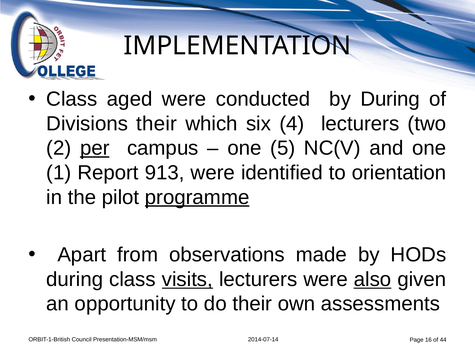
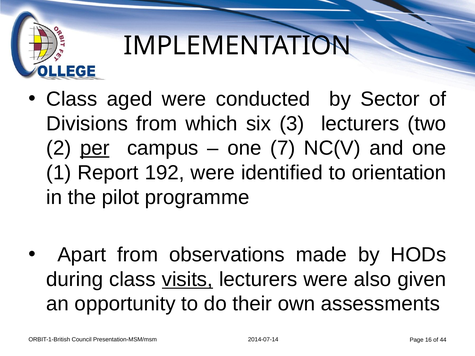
by During: During -> Sector (390, 99)
Divisions their: their -> from (157, 124)
4: 4 -> 3 (292, 124)
5: 5 -> 7 (283, 148)
913: 913 -> 192 (165, 173)
programme underline: present -> none (197, 197)
also underline: present -> none (373, 280)
